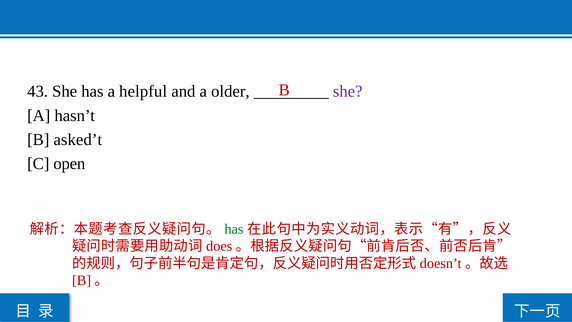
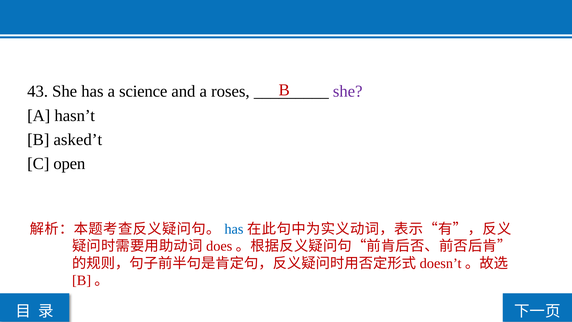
helpful: helpful -> science (143, 91)
older: older -> roses (230, 91)
has colour: green -> blue (234, 229)
